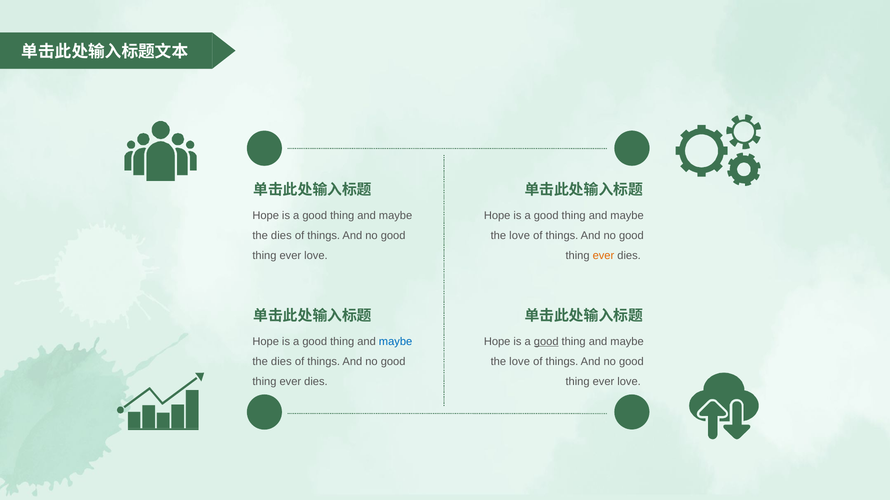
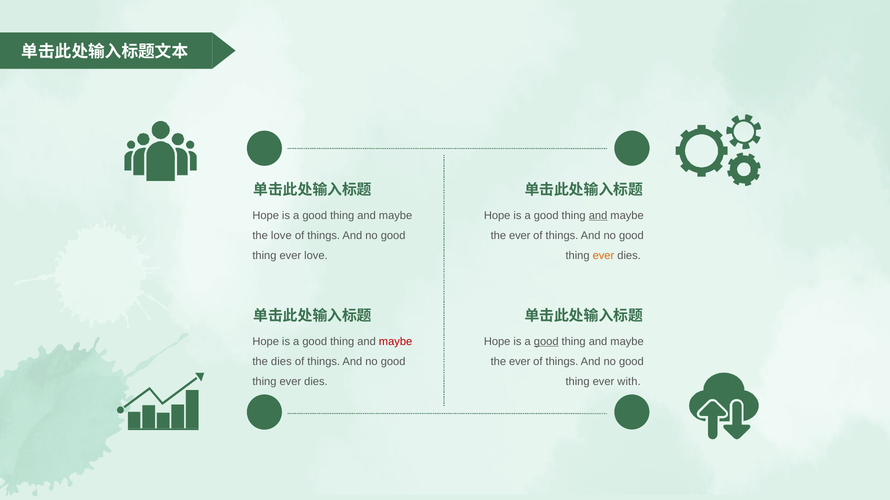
and underline: none -> present (598, 216)
dies: dies -> love (281, 236)
love: love -> ever (520, 236)
maybe colour: blue -> red (396, 342)
love: love -> ever (520, 362)
love: love -> with (629, 382)
